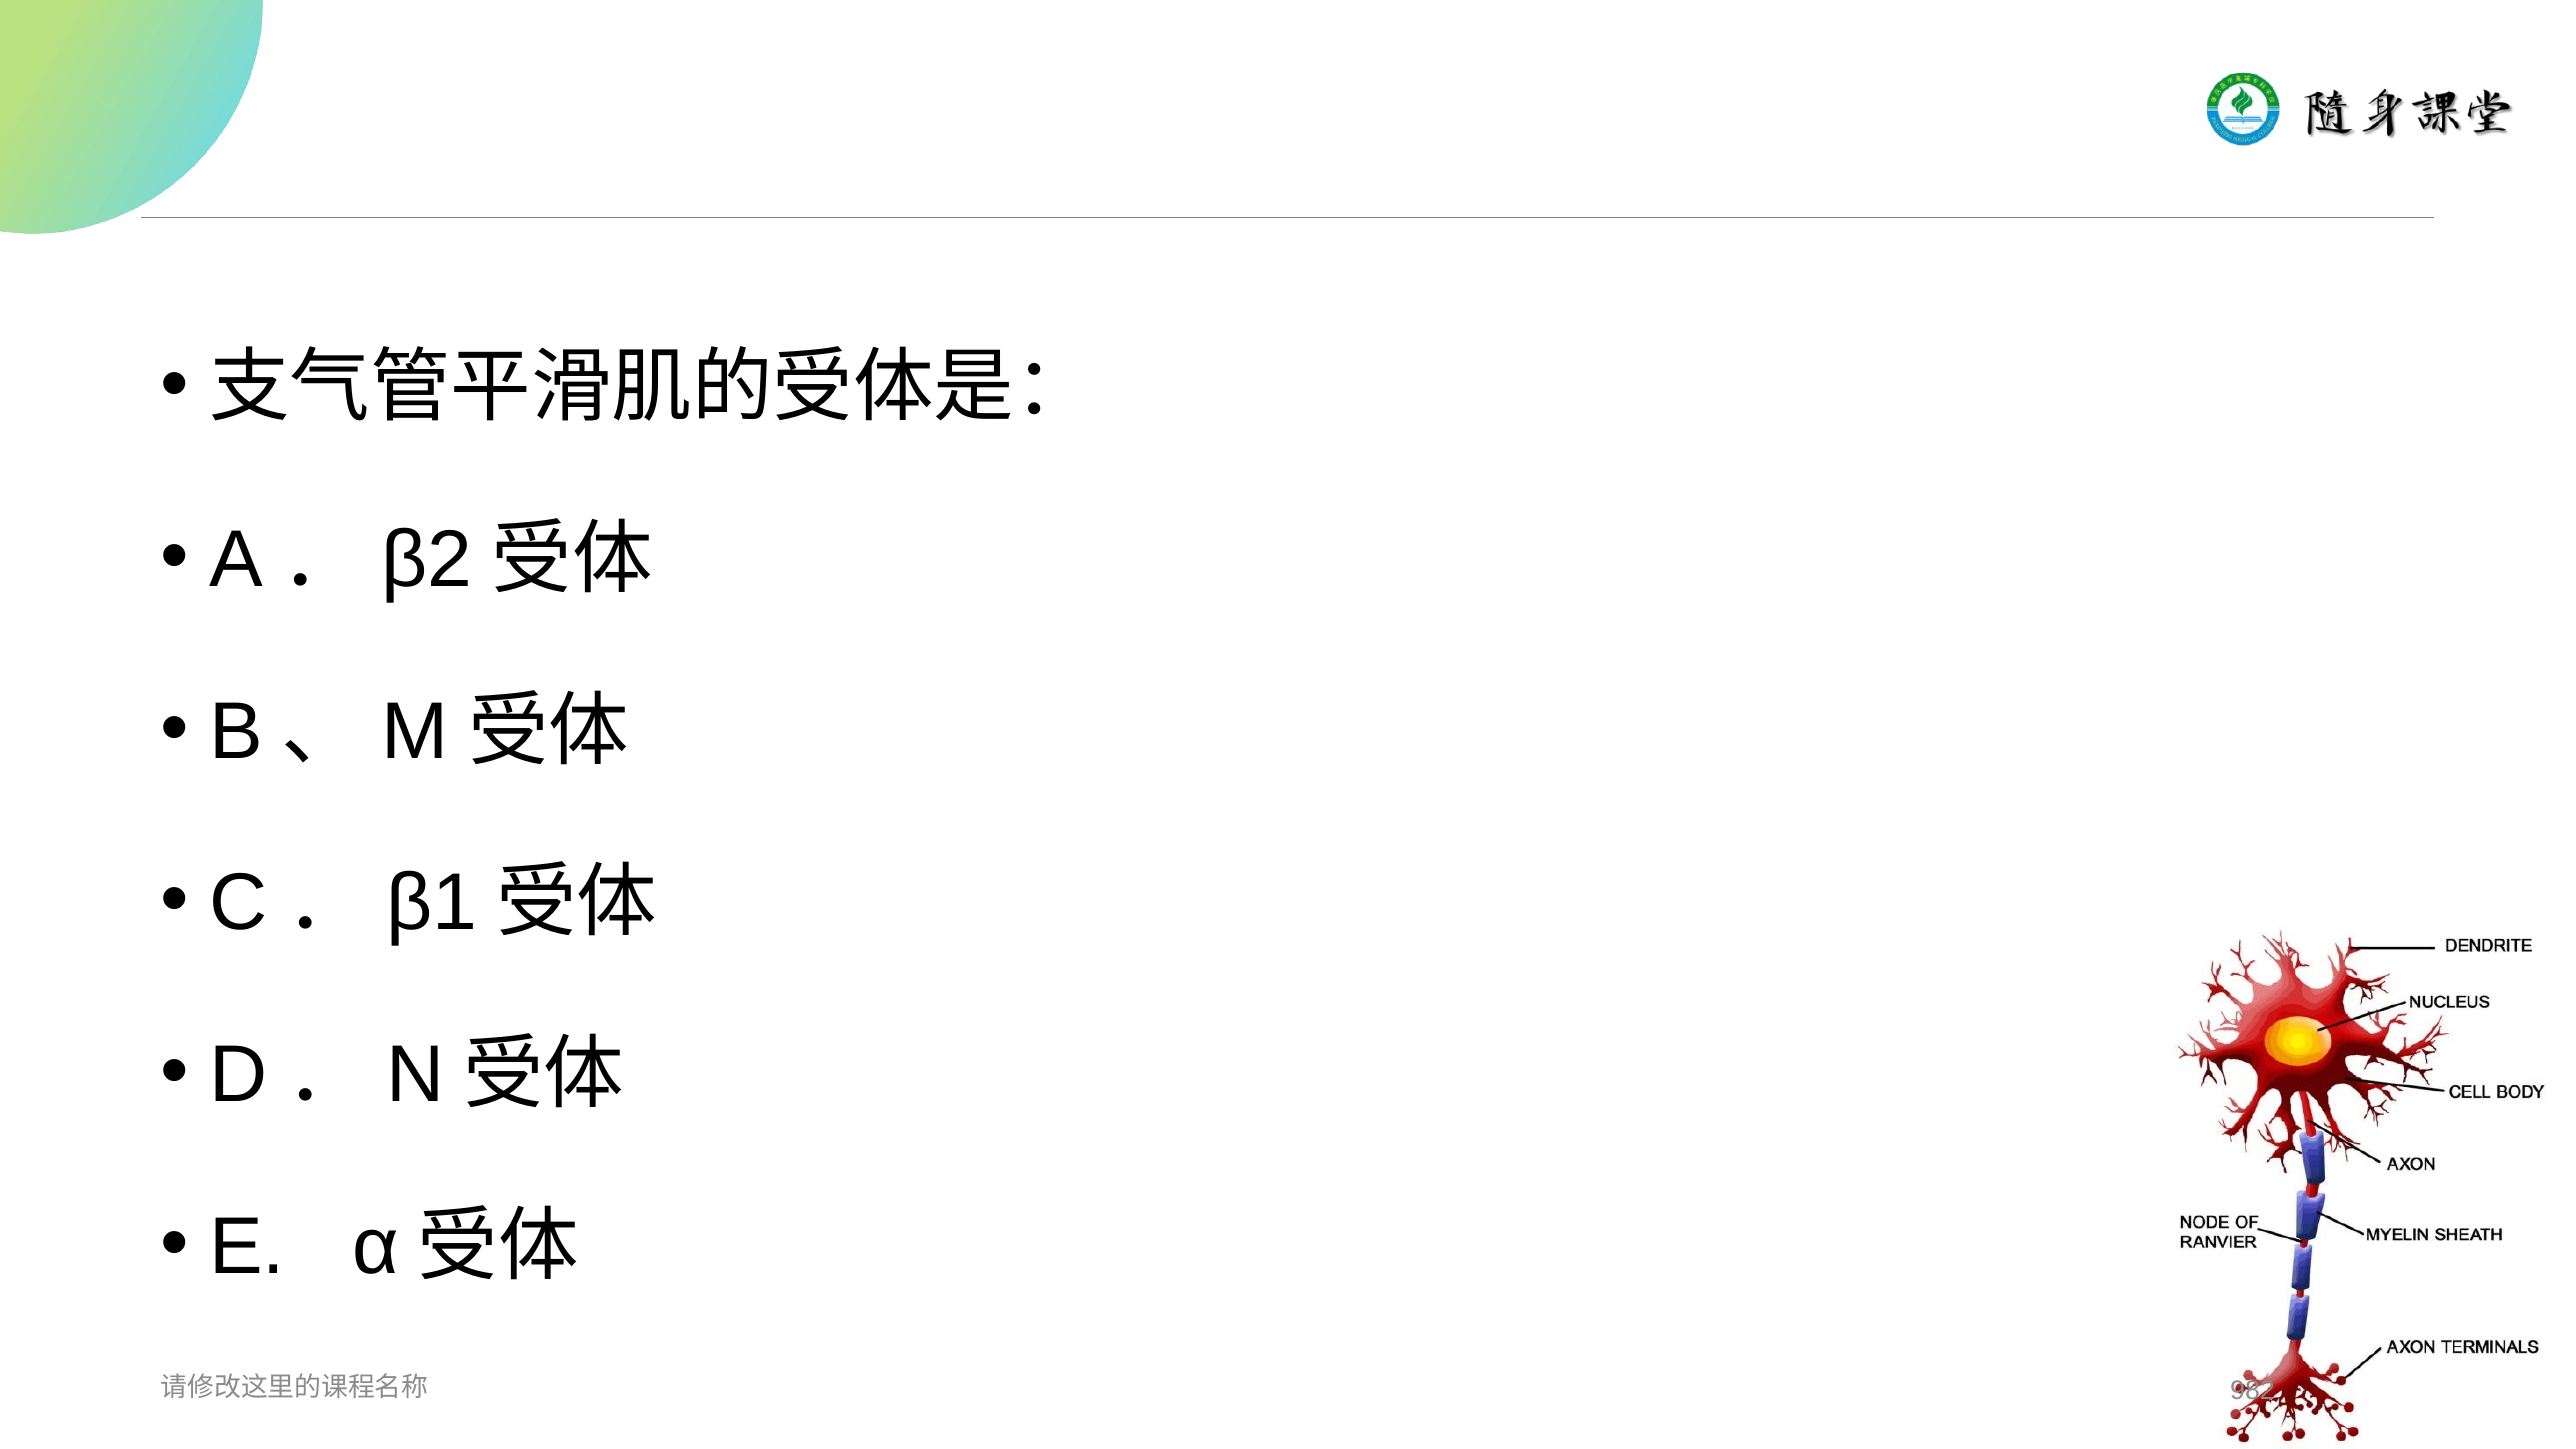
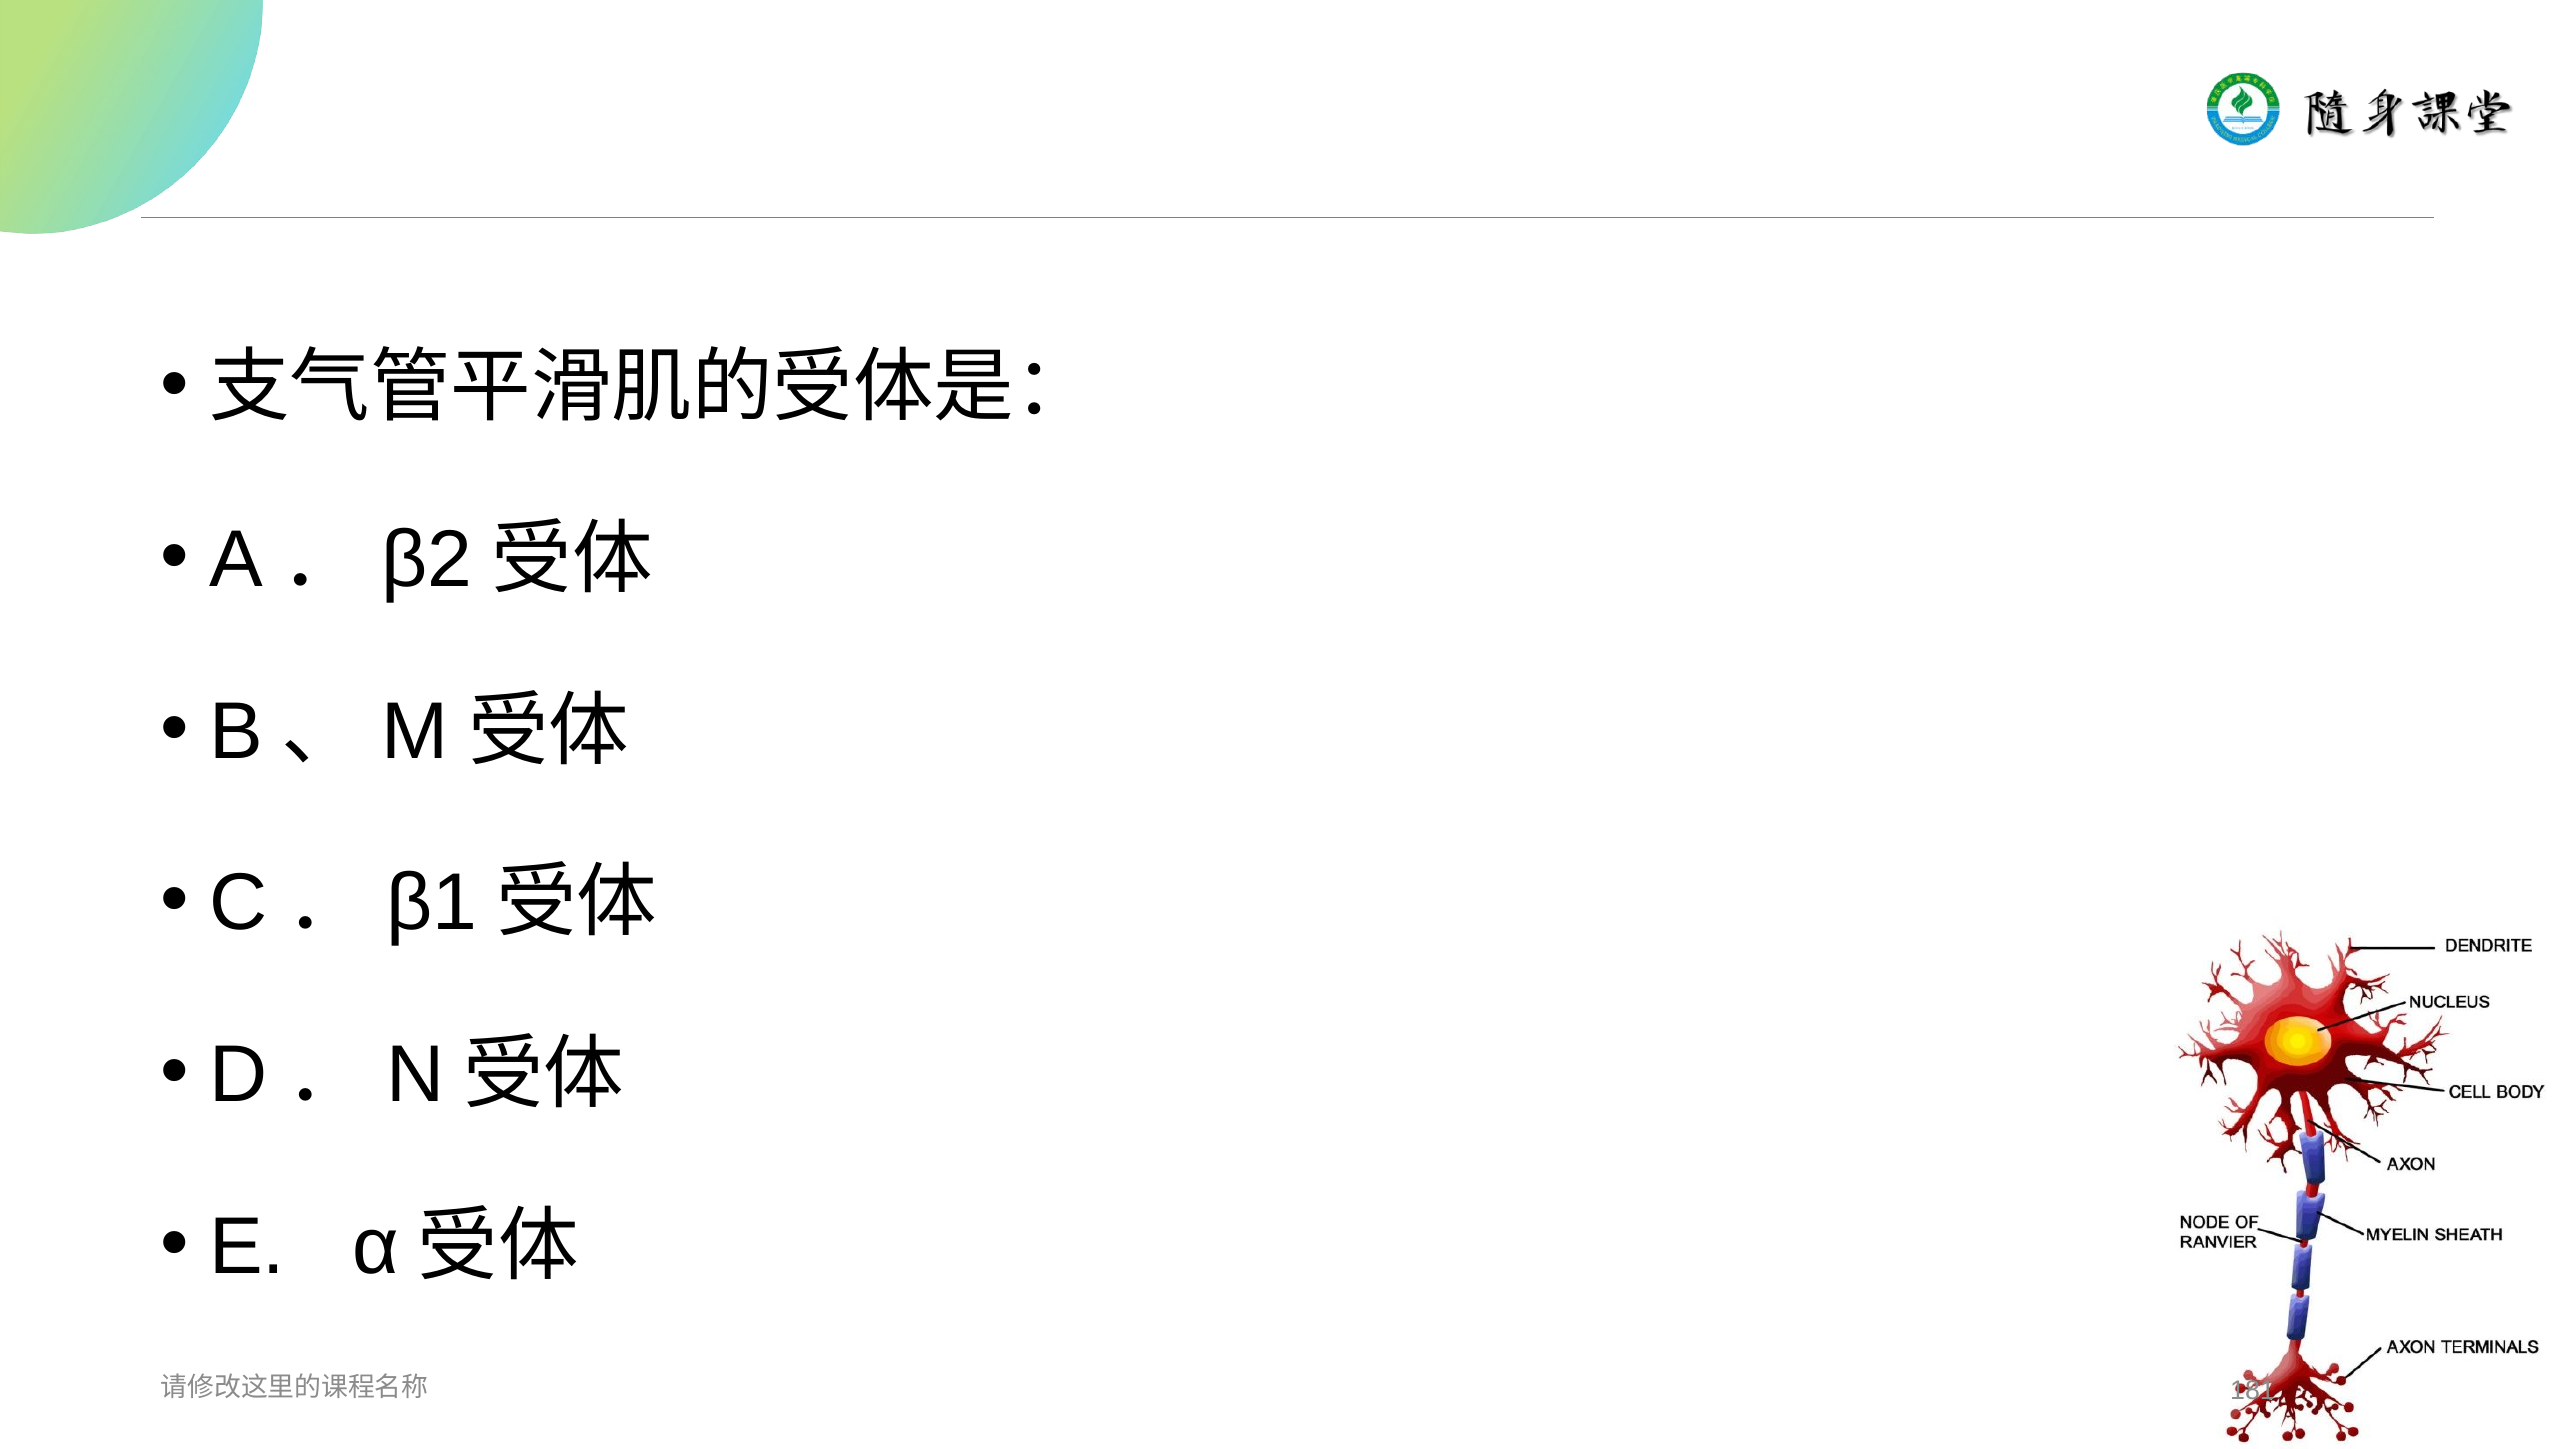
982: 982 -> 181 (2253, 1391)
